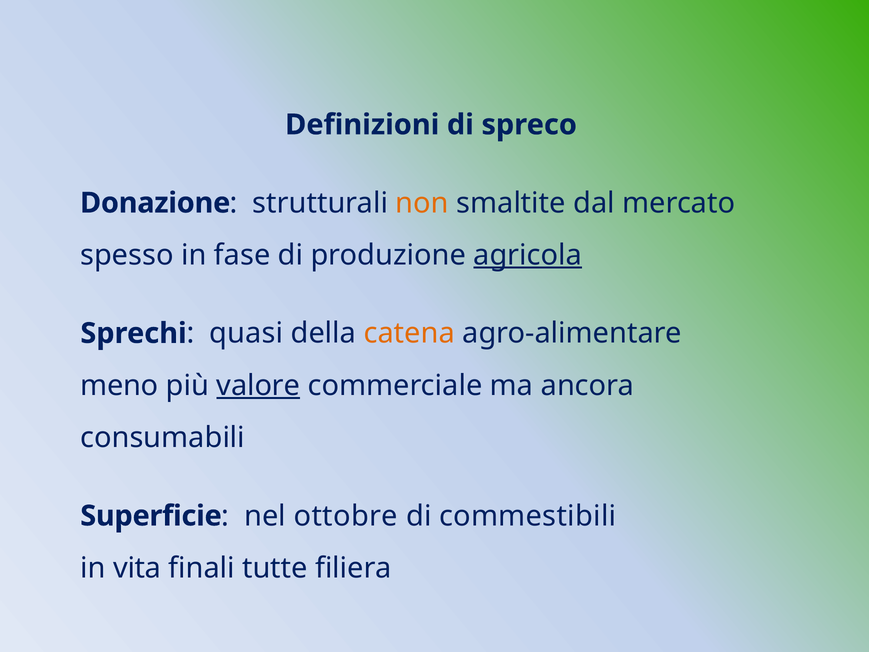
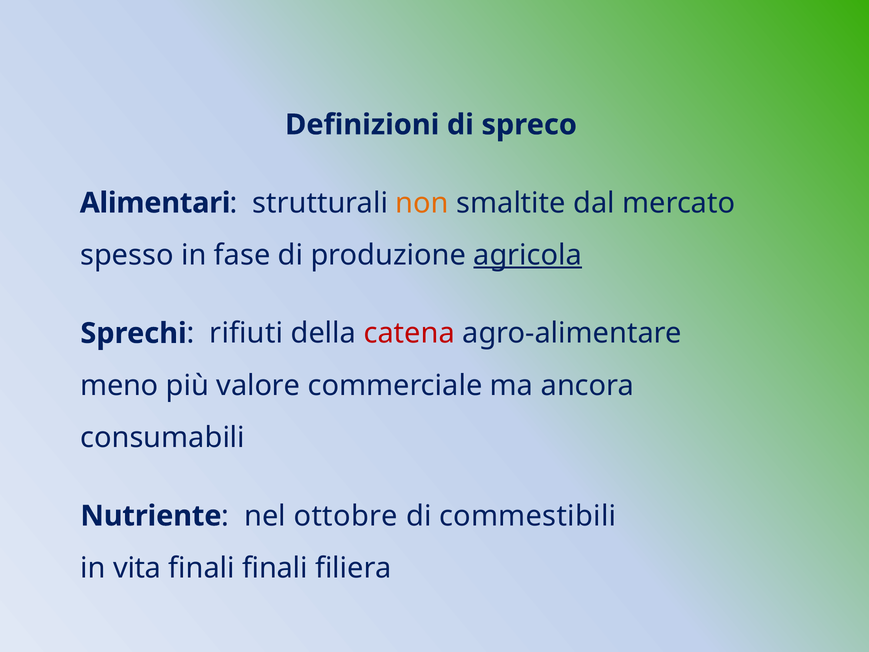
Donazione: Donazione -> Alimentari (155, 203)
quasi: quasi -> rifiuti (246, 333)
catena colour: orange -> red (409, 333)
valore underline: present -> none (258, 385)
Superficie: Superficie -> Nutriente (151, 516)
finali tutte: tutte -> finali (275, 568)
